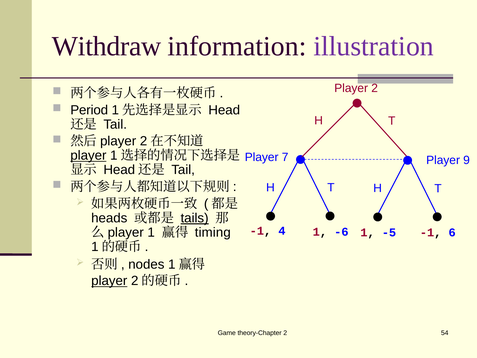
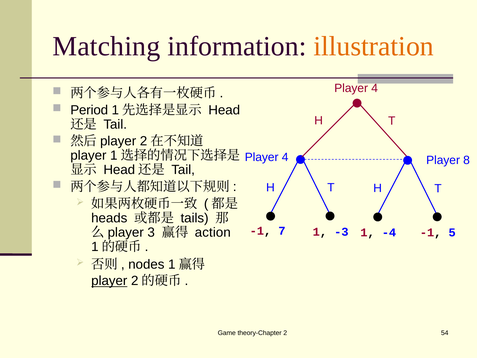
Withdraw: Withdraw -> Matching (106, 46)
illustration colour: purple -> orange (374, 46)
2: 2 -> 4 (375, 88)
player underline: present -> none (88, 155)
7: 7 -> 4 (285, 157)
9: 9 -> 8 (467, 160)
tails underline: present -> none (195, 218)
1: 1 -> 3 (151, 232)
timing: timing -> action (213, 232)
4: 4 -> 7 (282, 231)
-6: -6 -> -3 (341, 232)
-5: -5 -> -4 (389, 232)
6: 6 -> 5 (452, 232)
